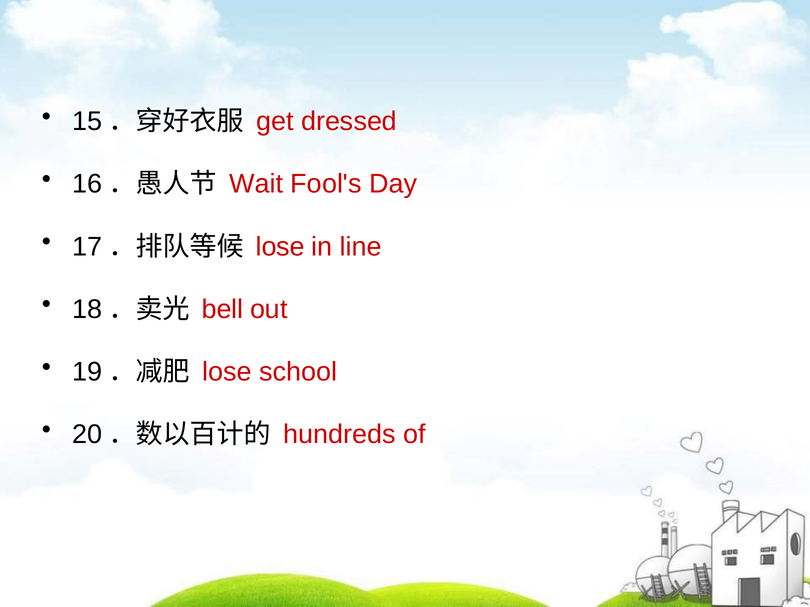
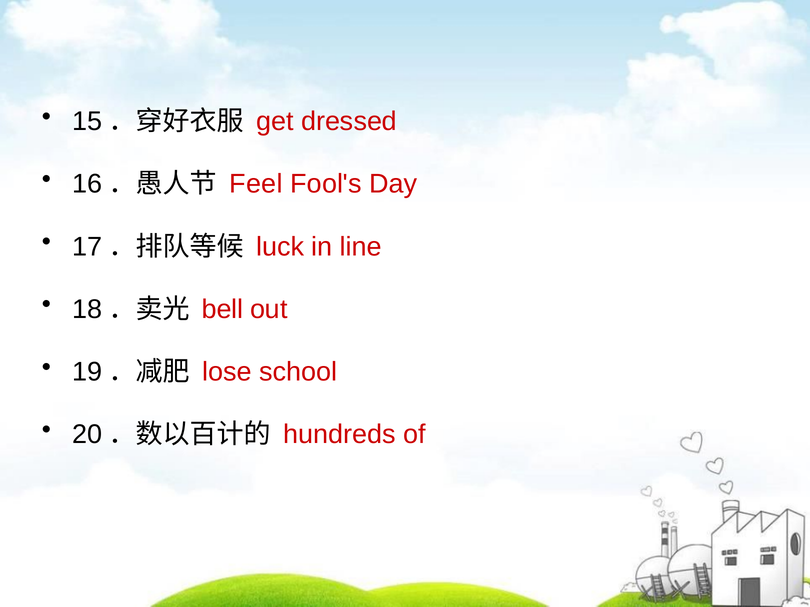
Wait: Wait -> Feel (256, 184)
lose: lose -> luck (280, 247)
